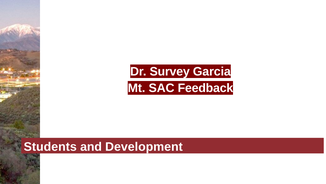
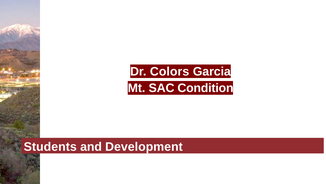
Survey: Survey -> Colors (170, 71)
Feedback: Feedback -> Condition (205, 88)
